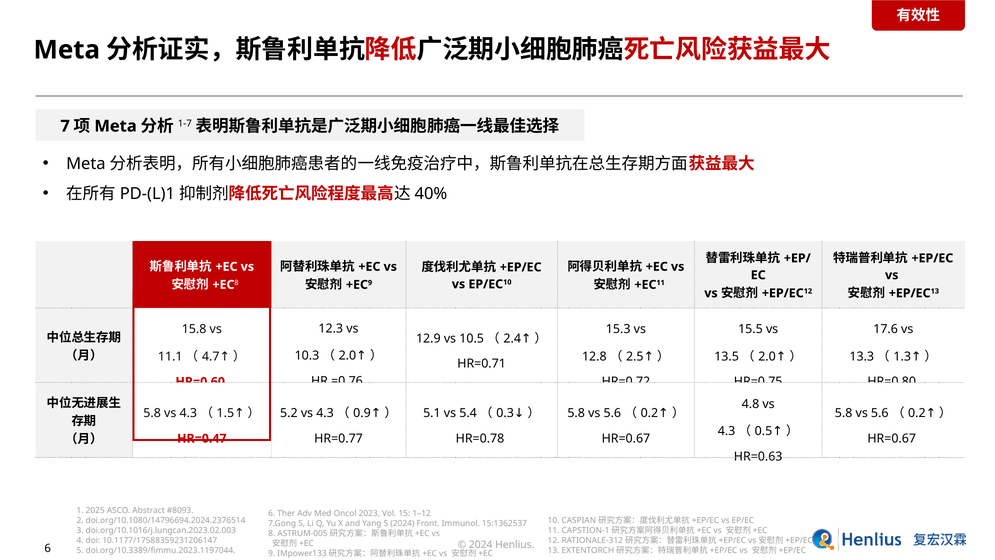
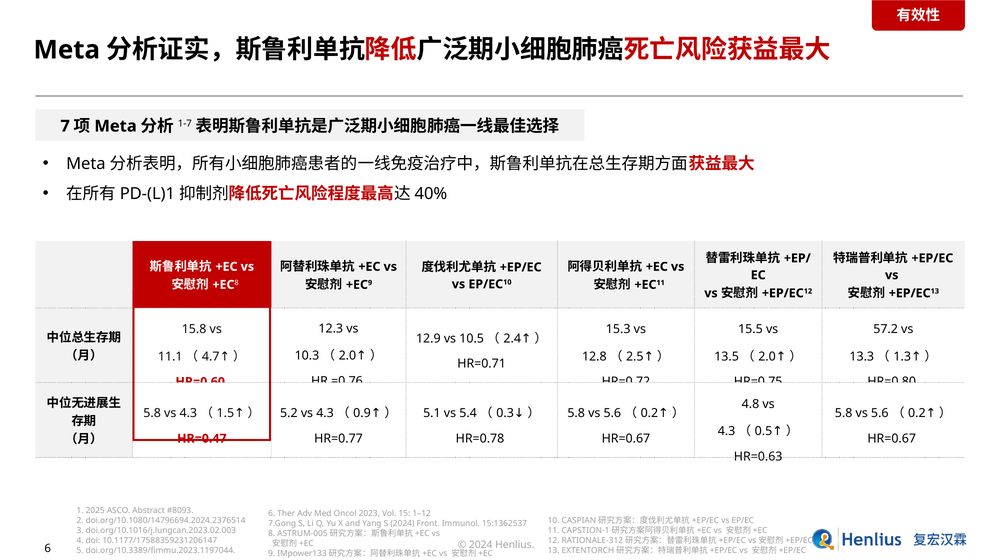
17.6: 17.6 -> 57.2 (886, 329)
